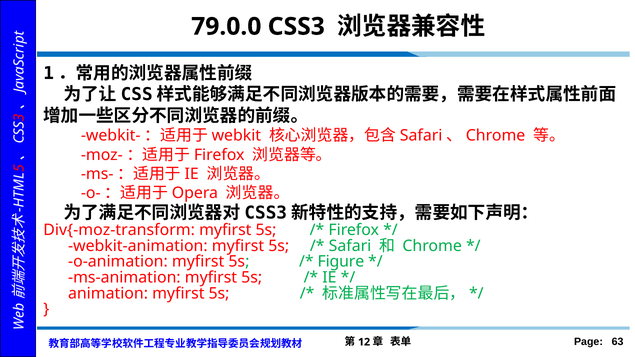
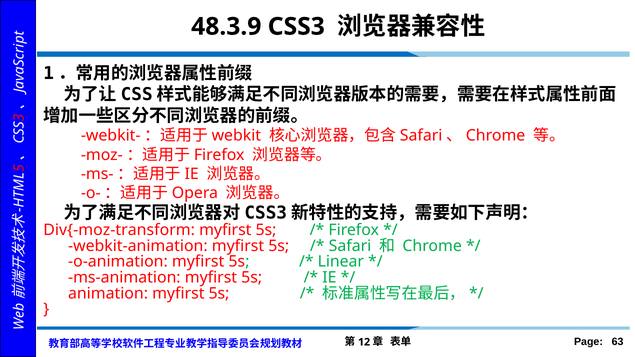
79.0.0: 79.0.0 -> 48.3.9 (226, 27)
Figure: Figure -> Linear (341, 262)
